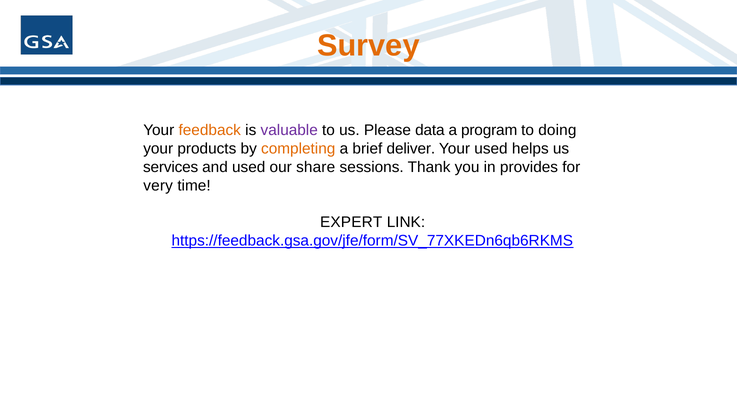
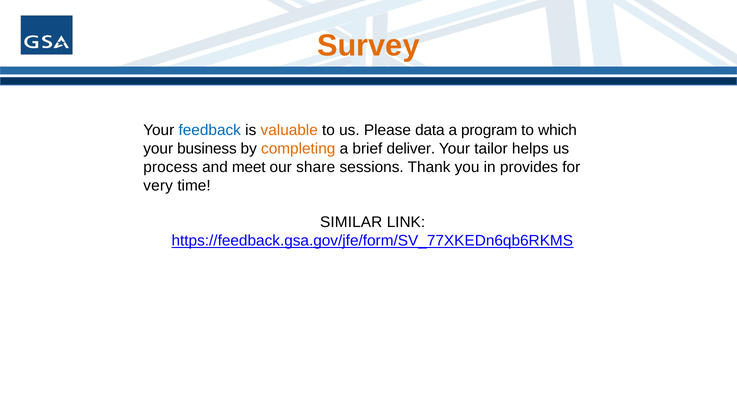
feedback colour: orange -> blue (210, 130)
valuable colour: purple -> orange (289, 130)
doing: doing -> which (558, 130)
products: products -> business (207, 149)
Your used: used -> tailor (491, 149)
services: services -> process (171, 167)
and used: used -> meet (249, 167)
EXPERT: EXPERT -> SIMILAR (351, 223)
